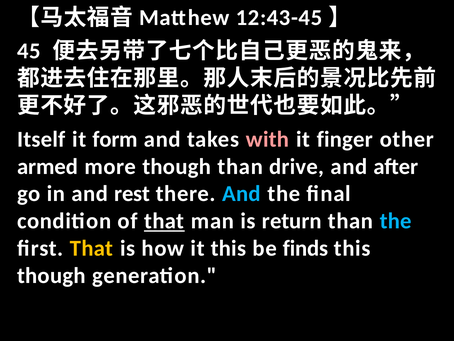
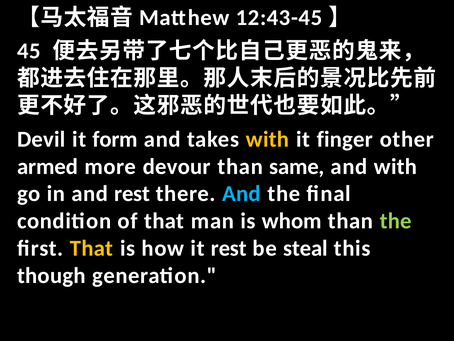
Itself: Itself -> Devil (41, 139)
with colour: pink -> yellow (267, 139)
more though: though -> devour (177, 166)
drive: drive -> same (297, 166)
and after: after -> with (396, 166)
that underline: present -> none (164, 221)
return: return -> whom (292, 221)
the colour: light blue -> light green (396, 221)
it this: this -> rest (229, 248)
finds: finds -> steal (305, 248)
